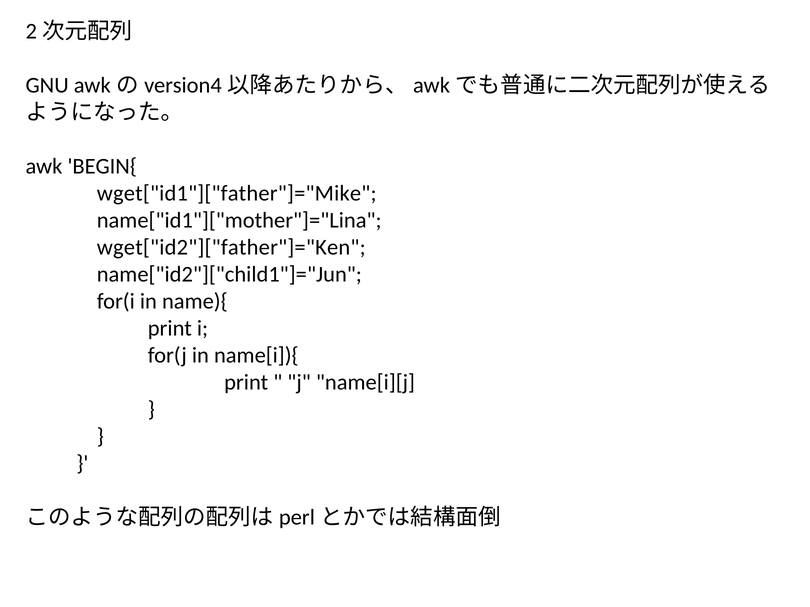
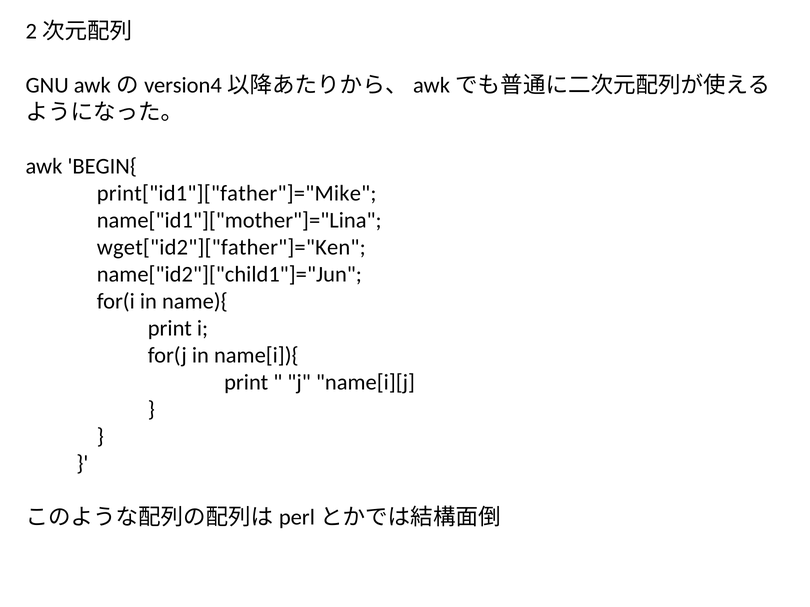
wget["id1"]["father"]="Mike: wget["id1"]["father"]="Mike -> print["id1"]["father"]="Mike (237, 194)
